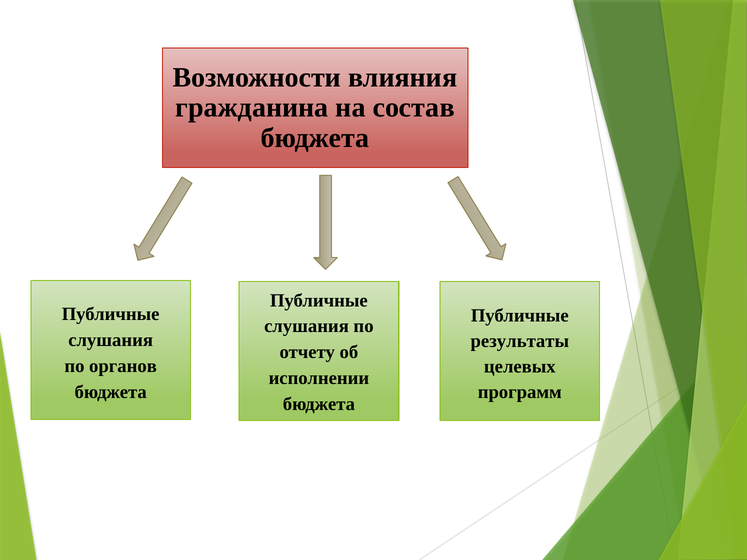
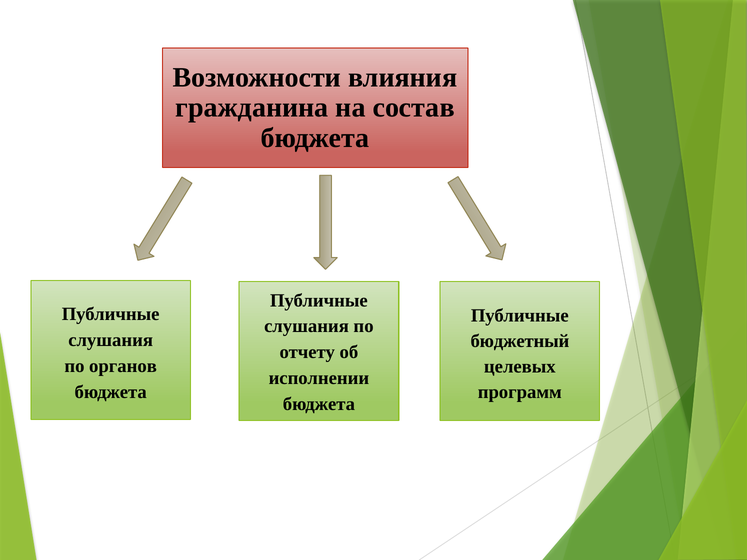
результаты: результаты -> бюджетный (520, 341)
